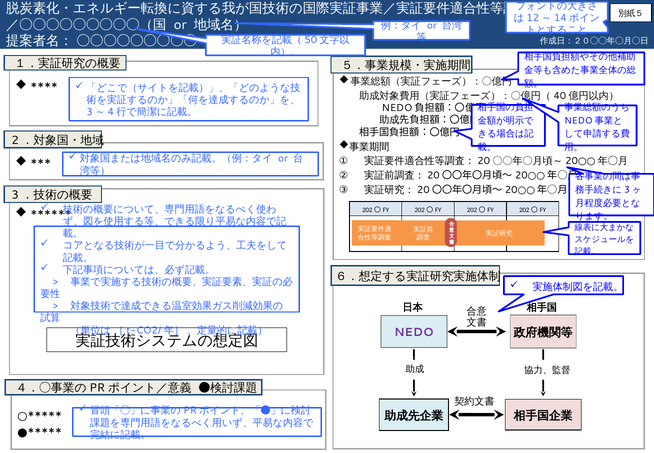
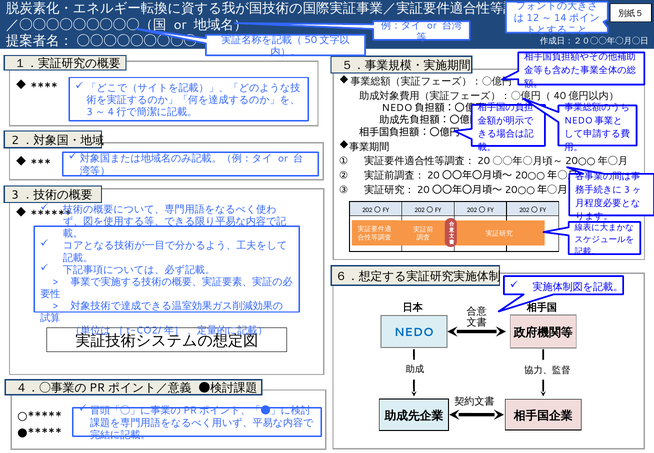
NEDO colour: purple -> blue (414, 332)
